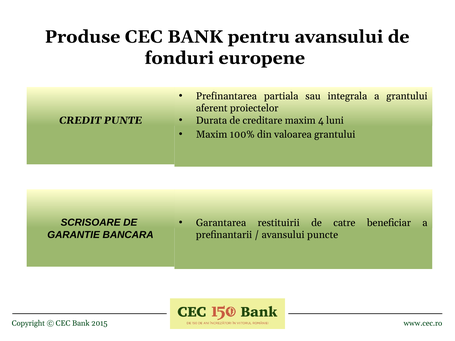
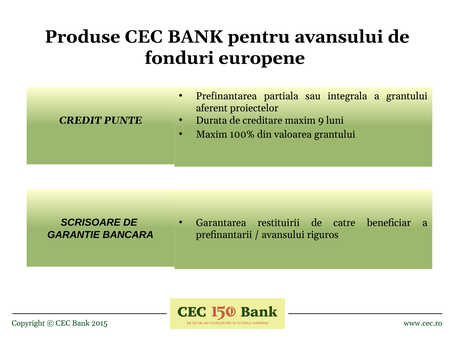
4: 4 -> 9 (321, 120)
puncte: puncte -> riguros (323, 235)
